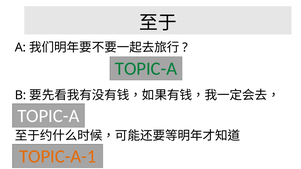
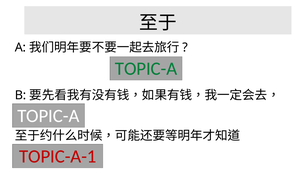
TOPIC-A-1 colour: orange -> red (58, 157)
